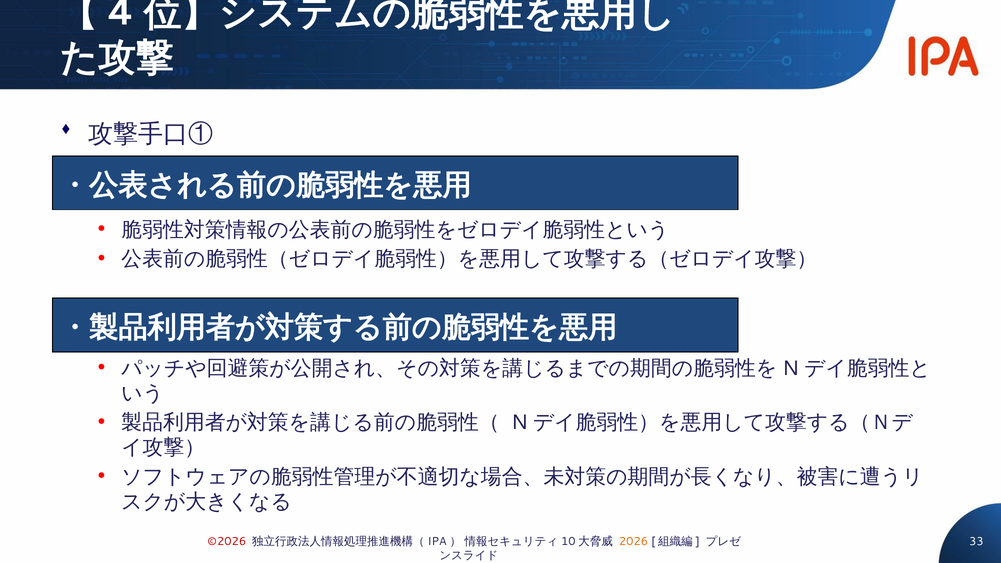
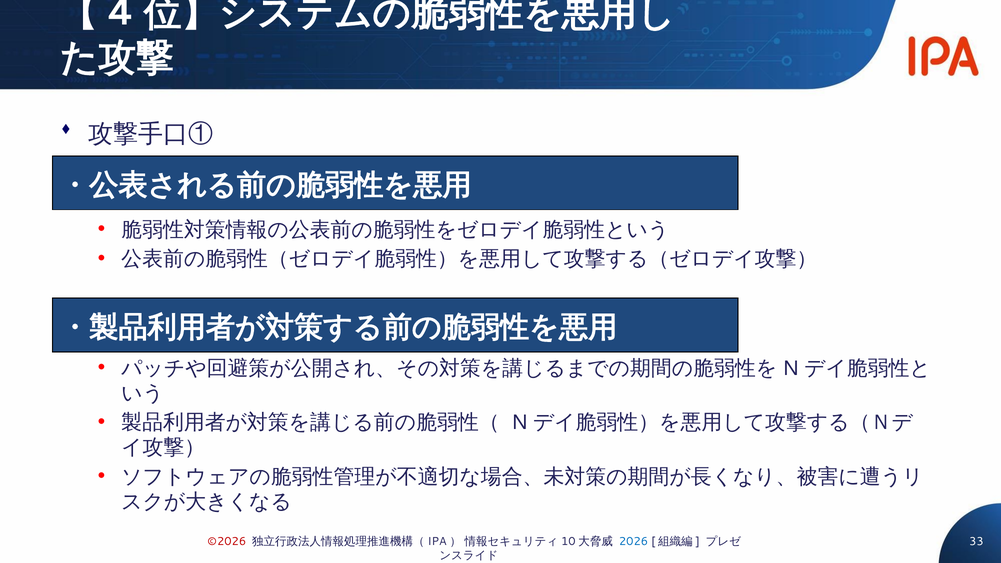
2026 colour: orange -> blue (634, 542)
